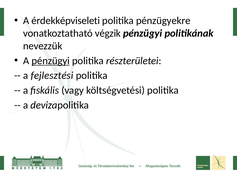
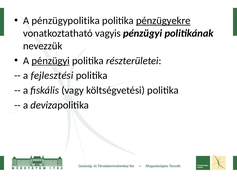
érdekképviseleti: érdekképviseleti -> pénzügypolitika (66, 21)
pénzügyekre underline: none -> present (163, 21)
végzik: végzik -> vagyis (108, 33)
